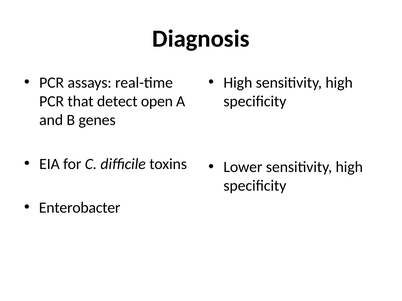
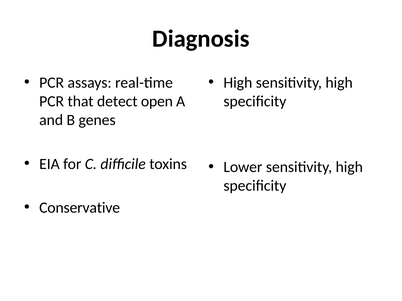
Enterobacter: Enterobacter -> Conservative (80, 208)
